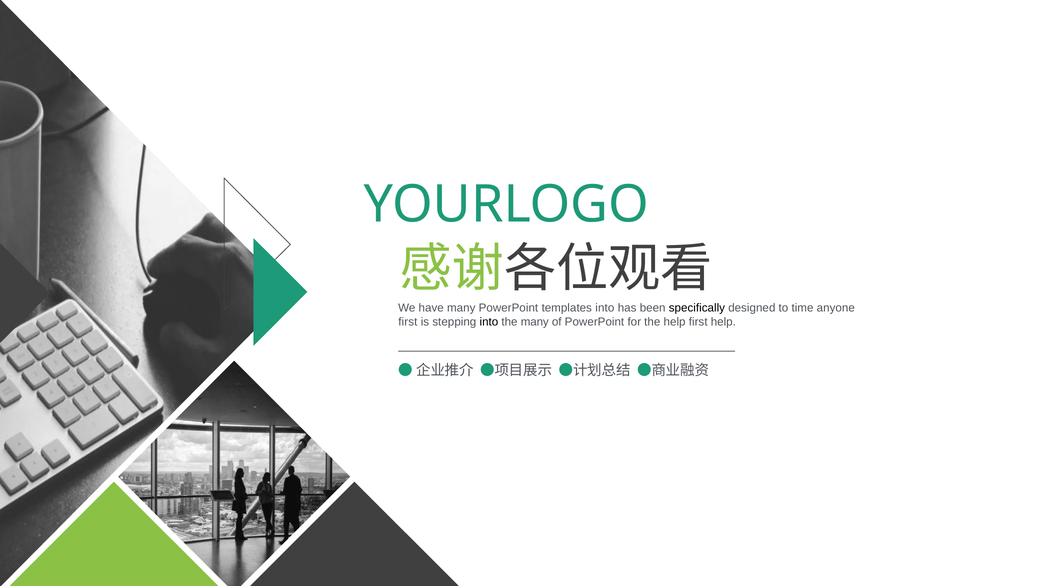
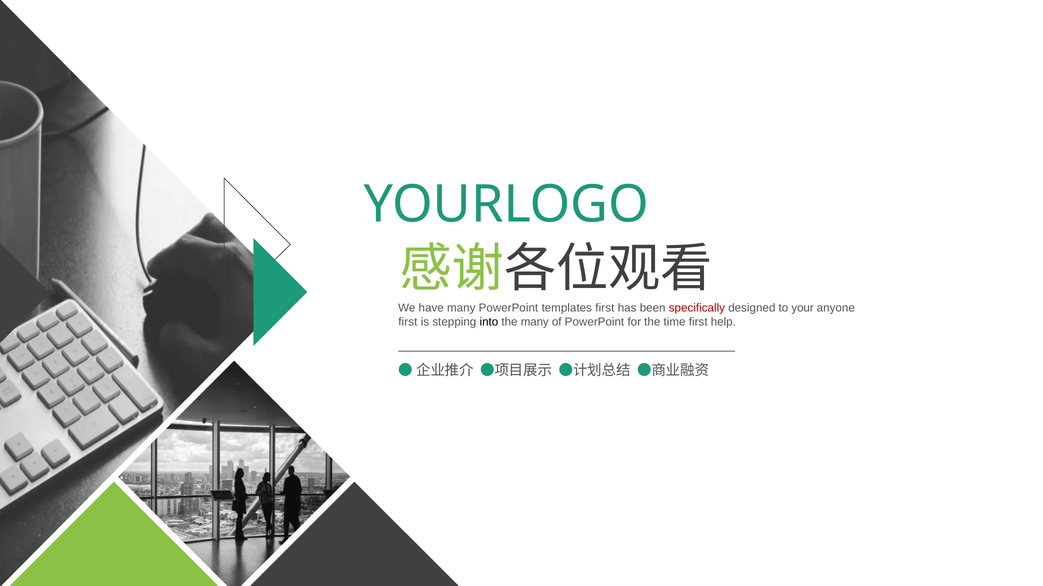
templates into: into -> first (605, 308)
specifically colour: black -> red (697, 308)
time: time -> your (803, 308)
the help: help -> time (675, 322)
